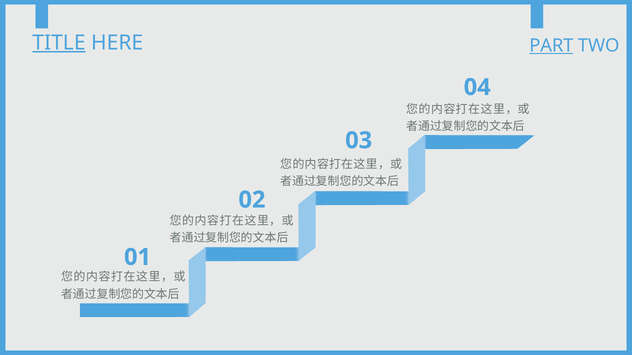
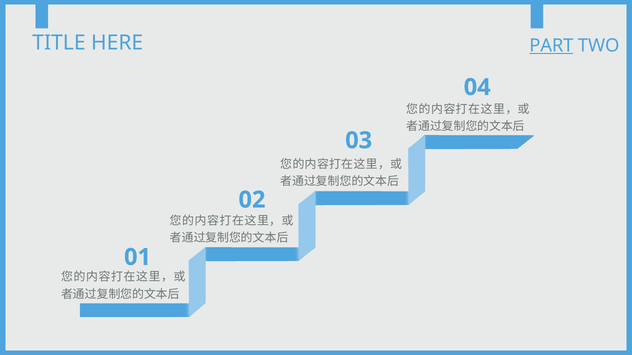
TITLE underline: present -> none (59, 43)
